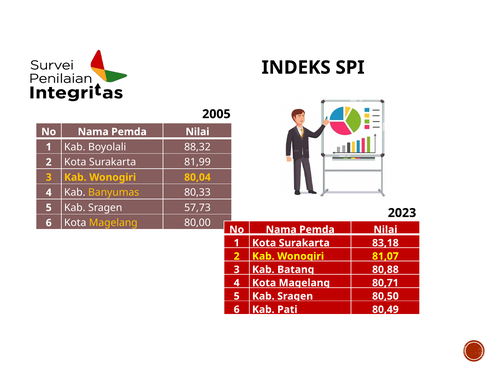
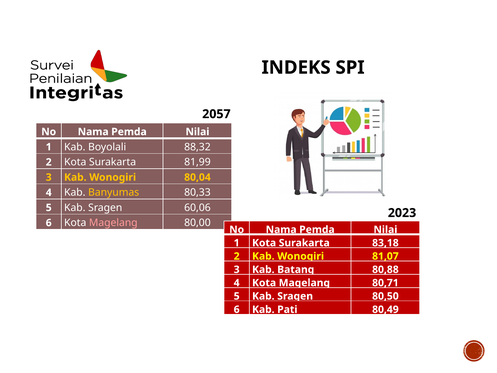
2005: 2005 -> 2057 (216, 114)
57,73: 57,73 -> 60,06 (197, 208)
Magelang colour: yellow -> pink (113, 223)
